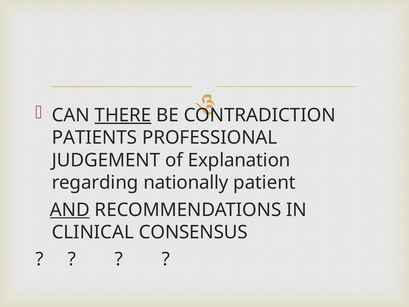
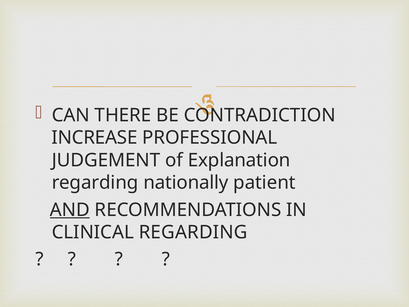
THERE underline: present -> none (123, 115)
PATIENTS: PATIENTS -> INCREASE (95, 138)
CLINICAL CONSENSUS: CONSENSUS -> REGARDING (193, 232)
